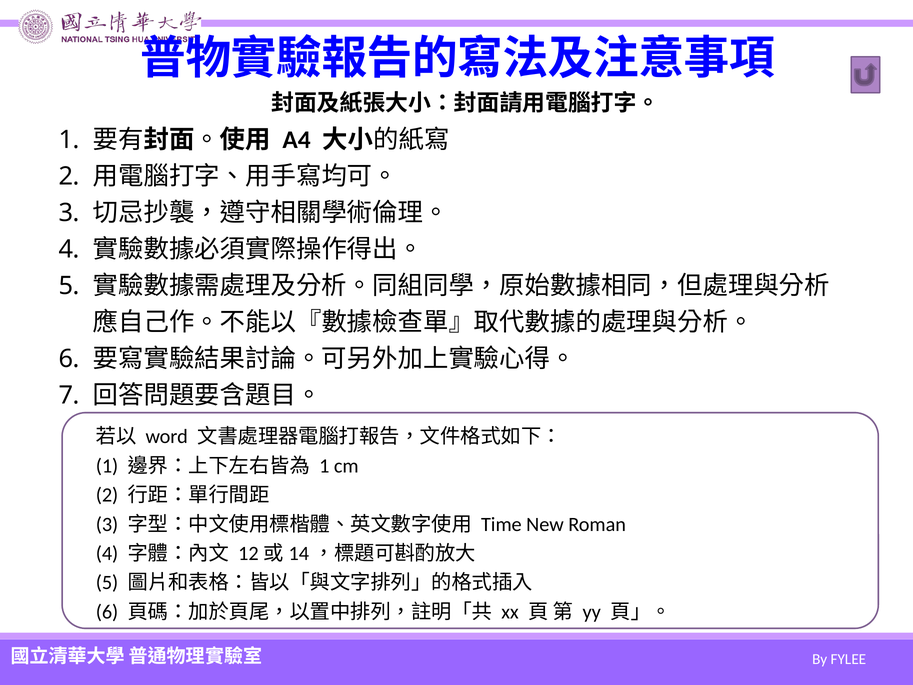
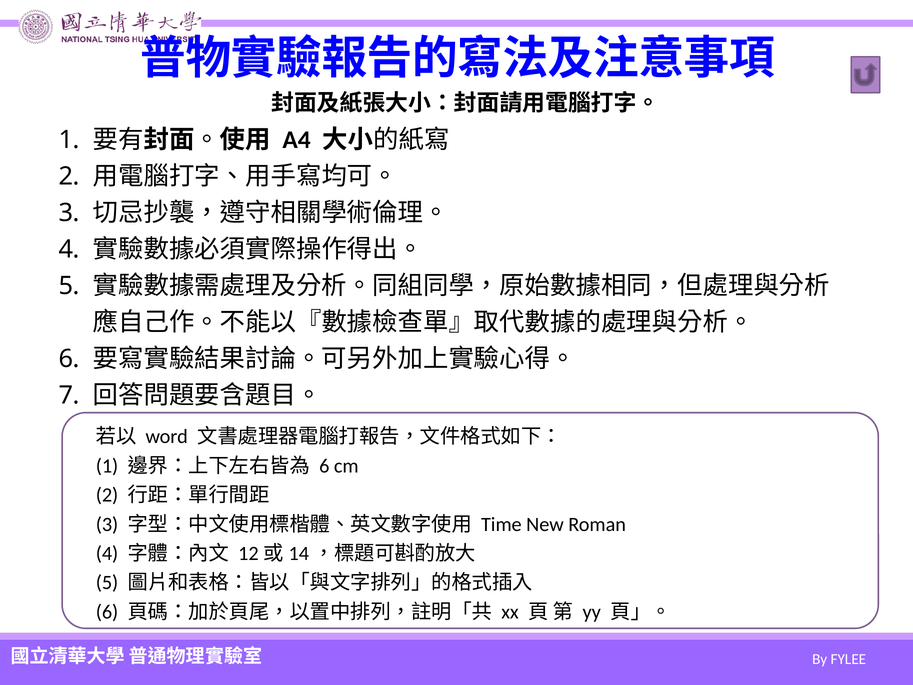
1: 1 -> 6 (324, 466)
